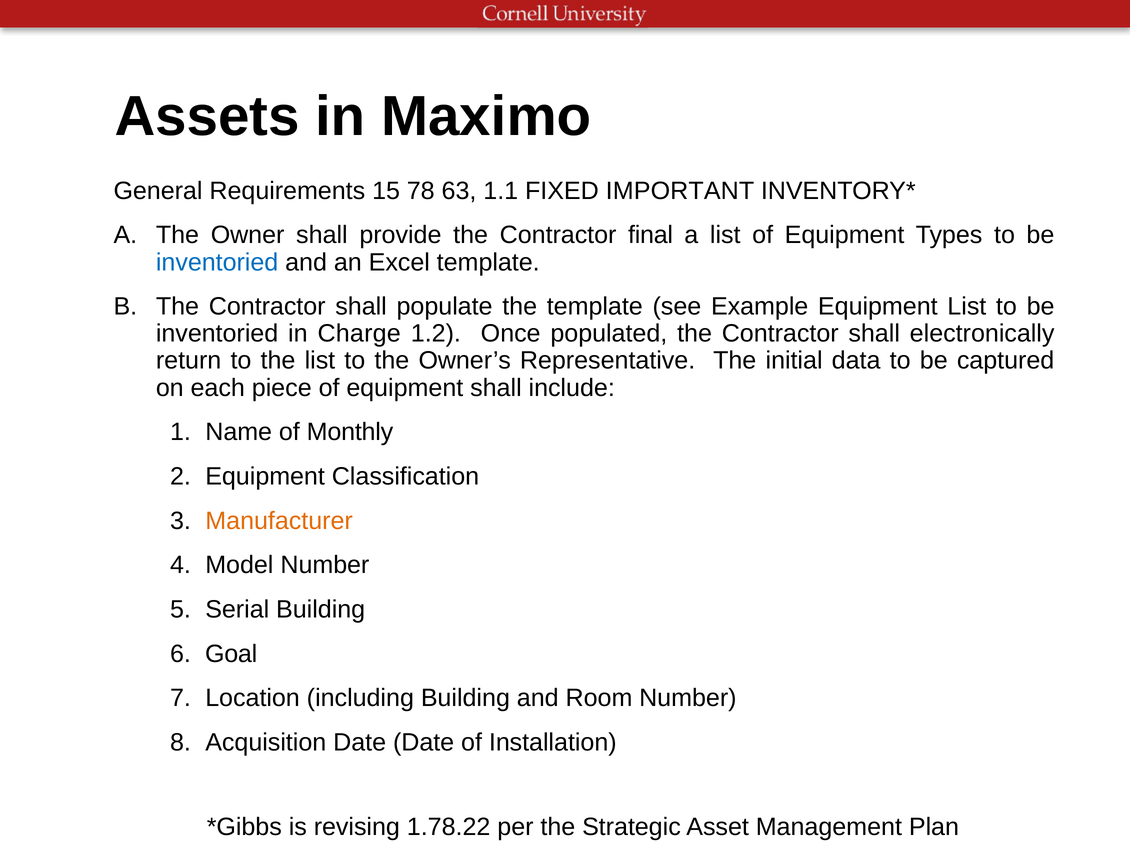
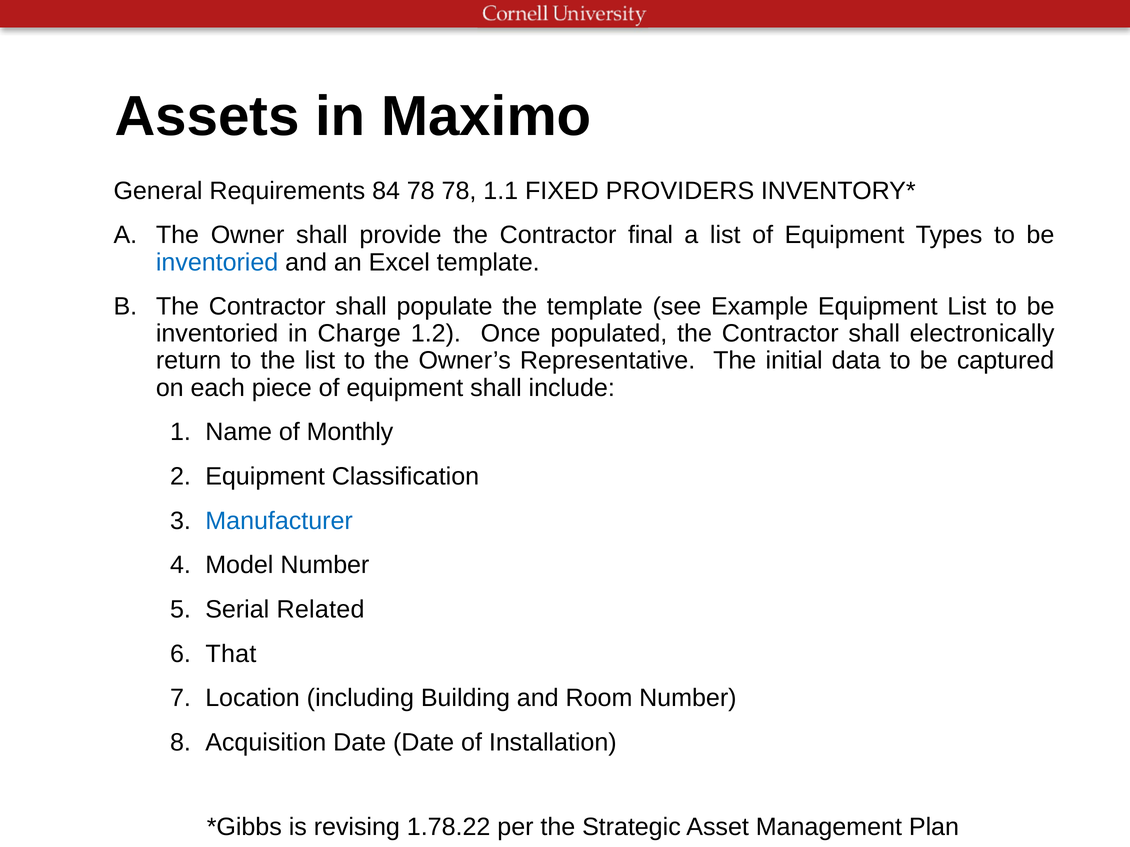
15: 15 -> 84 (386, 191)
78 63: 63 -> 78 (459, 191)
IMPORTANT: IMPORTANT -> PROVIDERS (680, 191)
Manufacturer colour: orange -> blue (279, 521)
Serial Building: Building -> Related (321, 610)
Goal: Goal -> That (231, 654)
